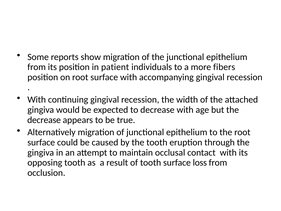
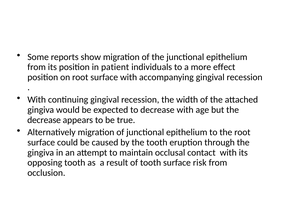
fibers: fibers -> effect (224, 67)
loss: loss -> risk (200, 162)
